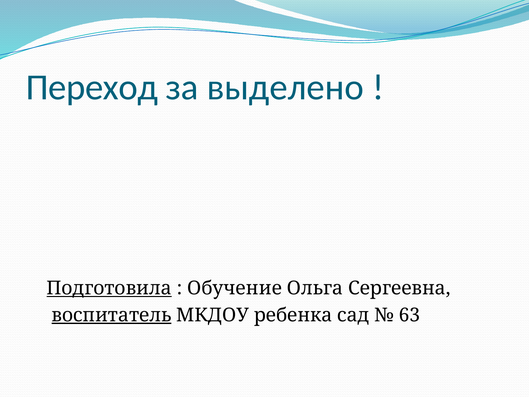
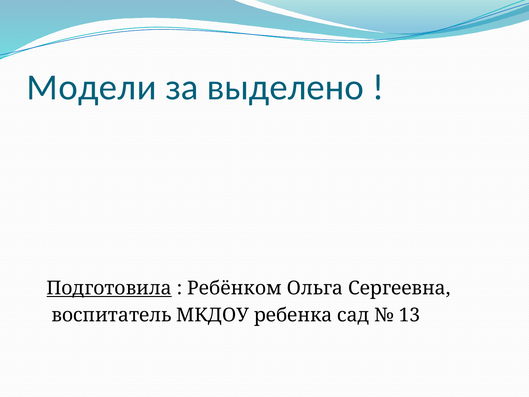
Переход: Переход -> Модели (92, 87)
Обучение: Обучение -> Ребёнком (235, 288)
воспитатель underline: present -> none (111, 315)
63: 63 -> 13 (410, 315)
